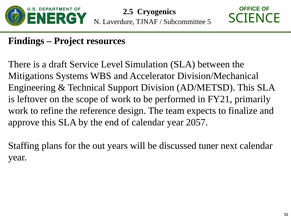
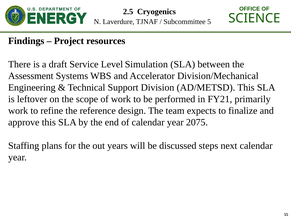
Mitigations: Mitigations -> Assessment (31, 76)
2057: 2057 -> 2075 (197, 123)
tuner: tuner -> steps (208, 146)
